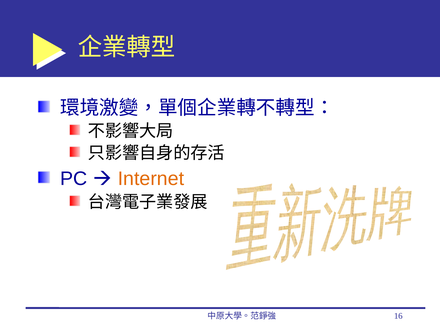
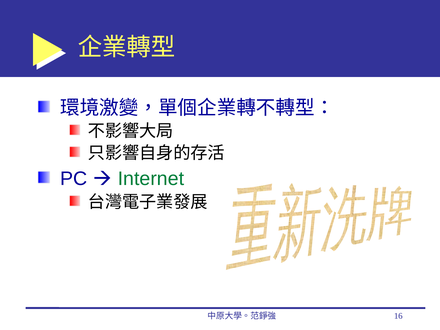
Internet colour: orange -> green (151, 179)
